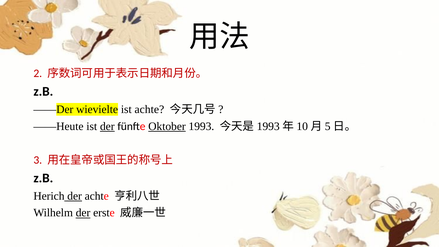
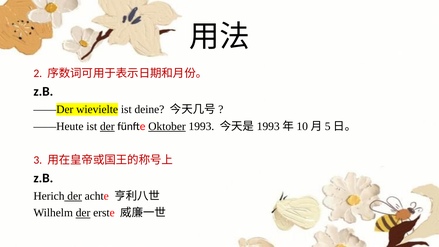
ist achte: achte -> deine (149, 109)
